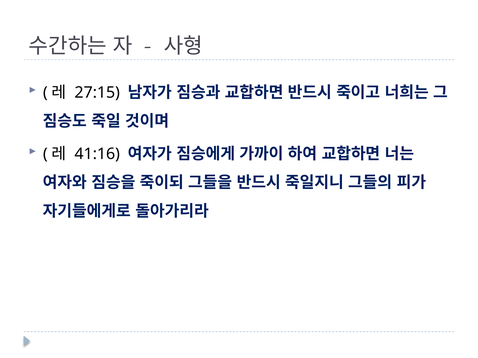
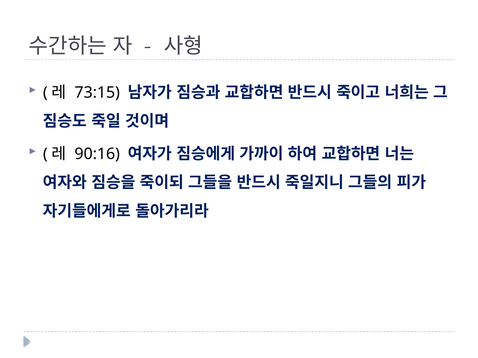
27:15: 27:15 -> 73:15 (97, 93)
41:16: 41:16 -> 90:16 (97, 154)
